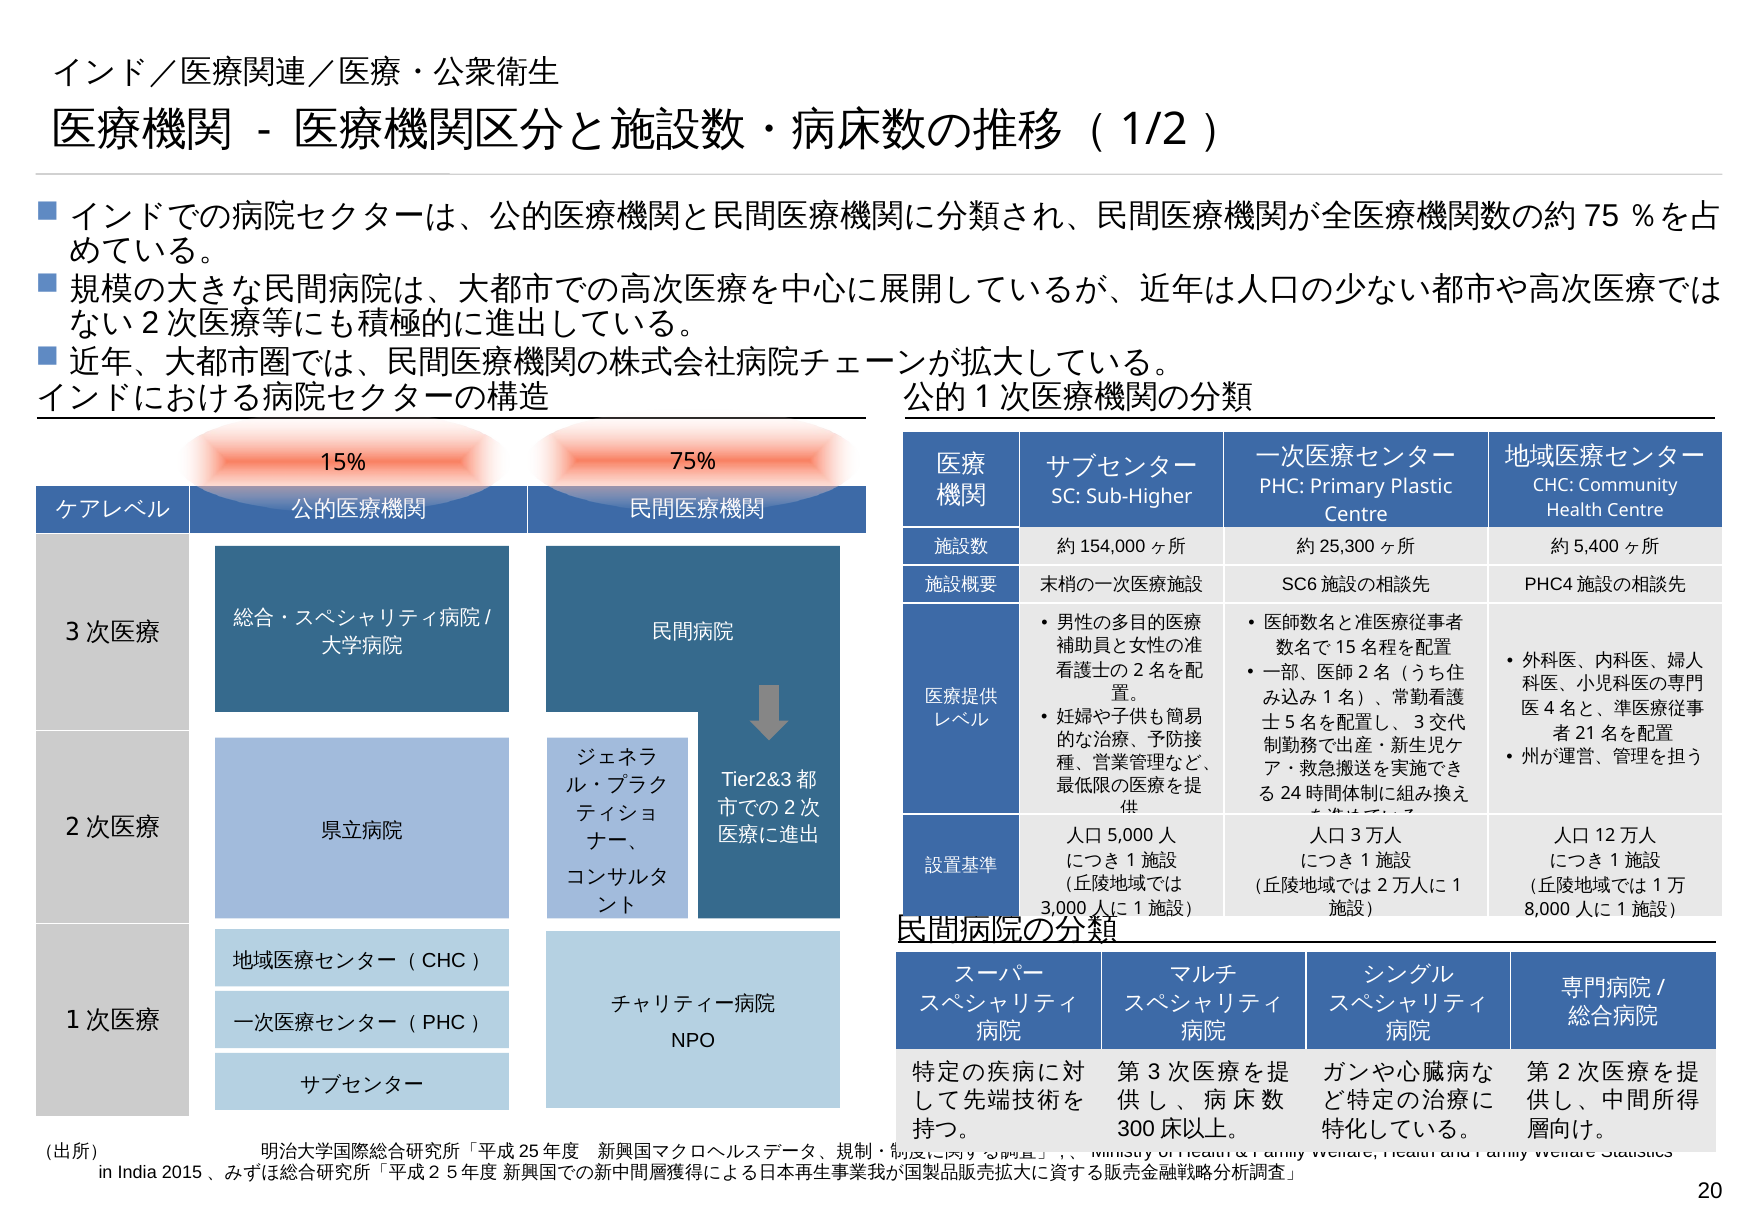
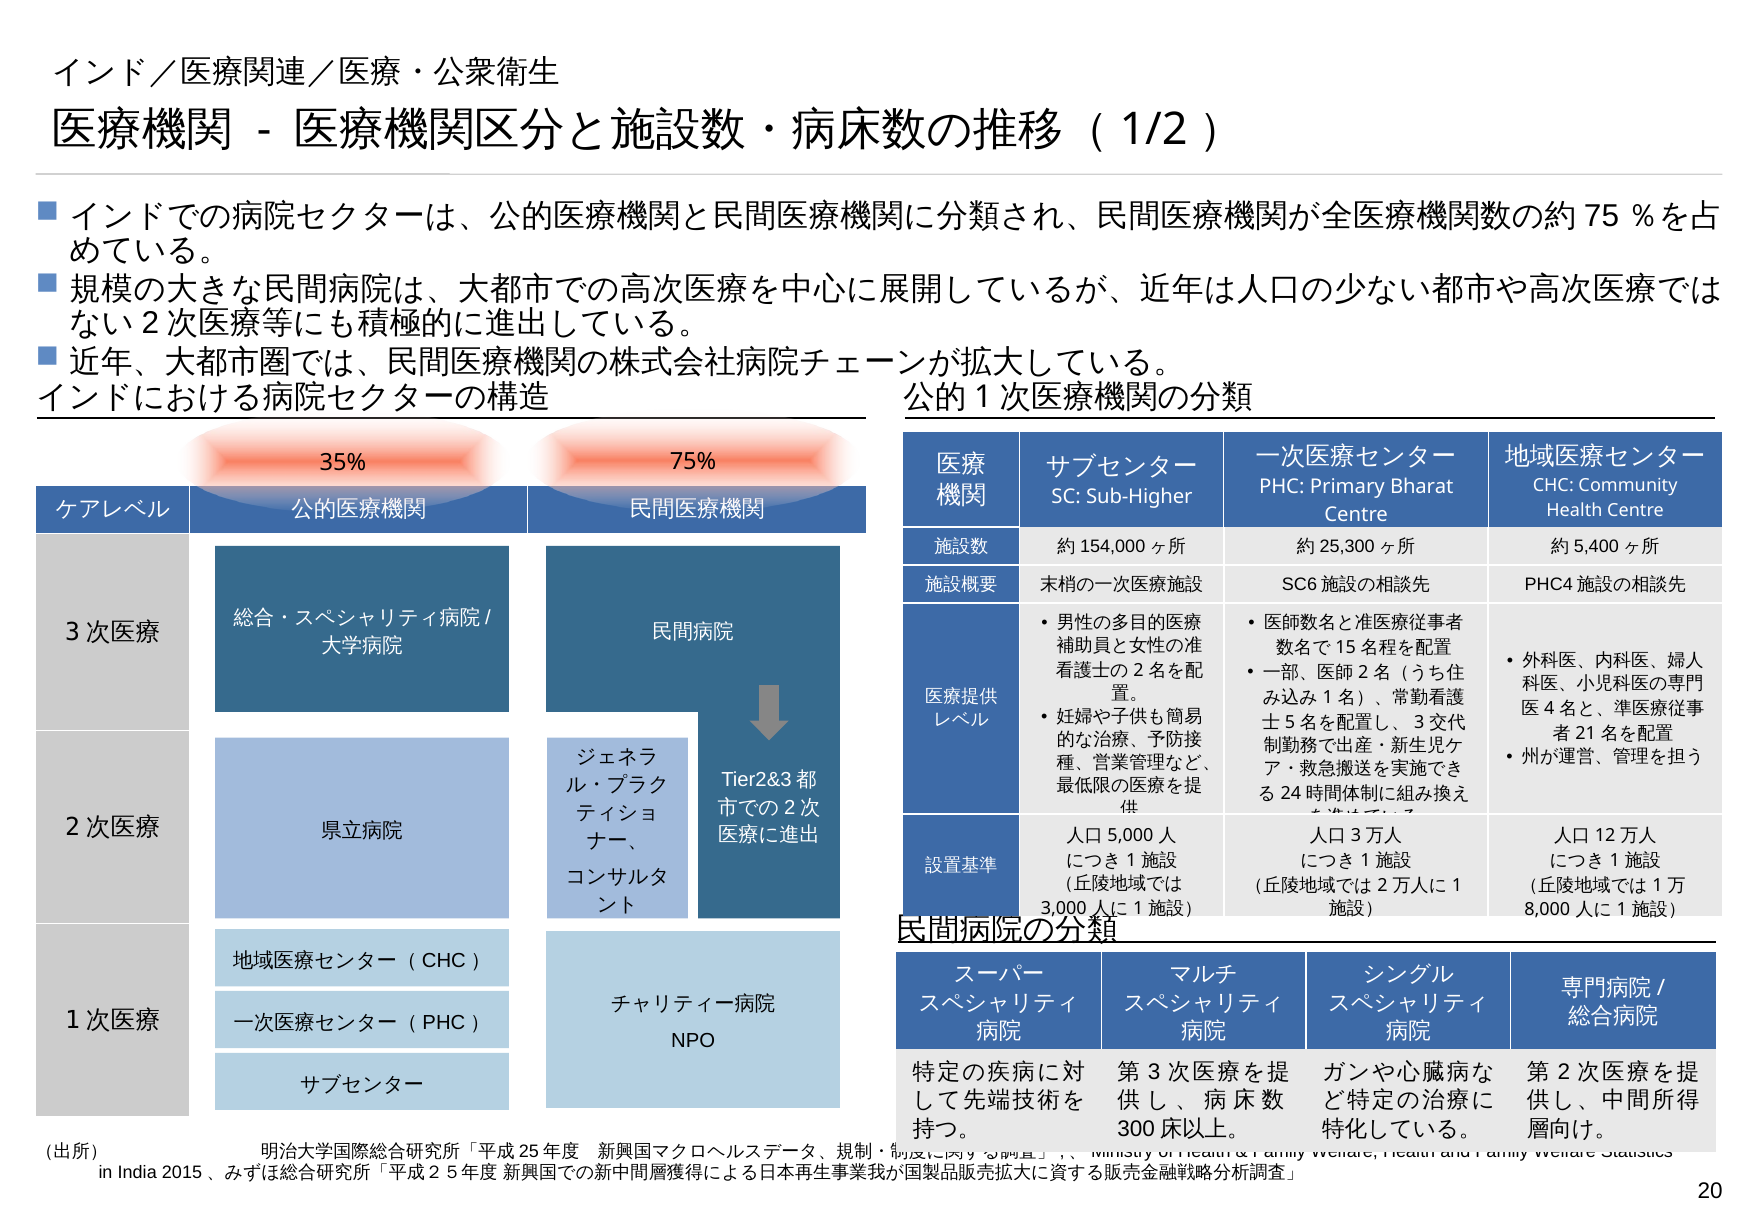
15%: 15% -> 35% (343, 463)
Plastic: Plastic -> Bharat (1422, 487)
